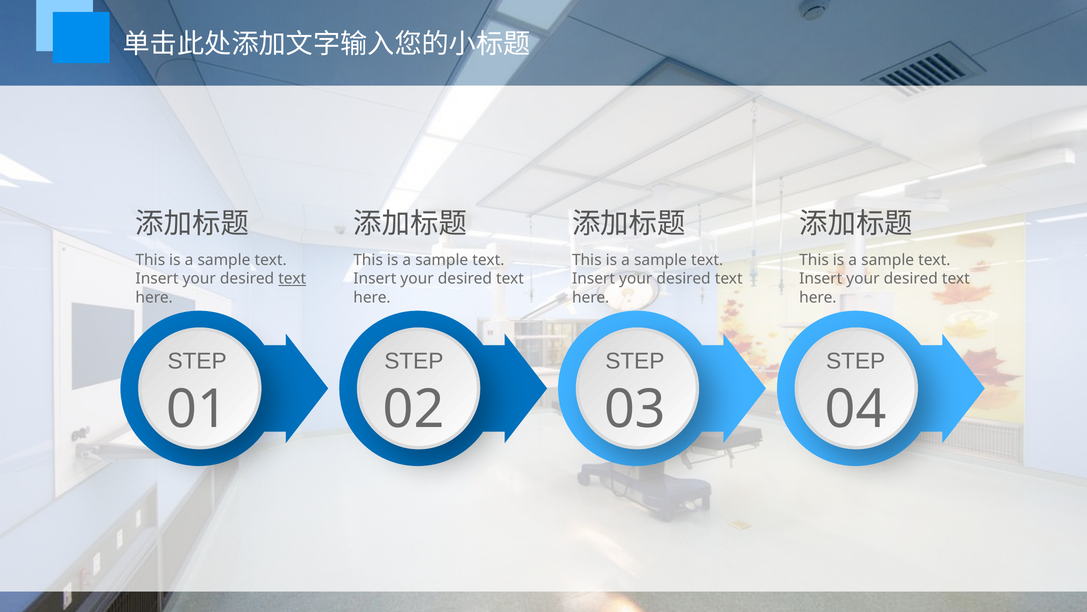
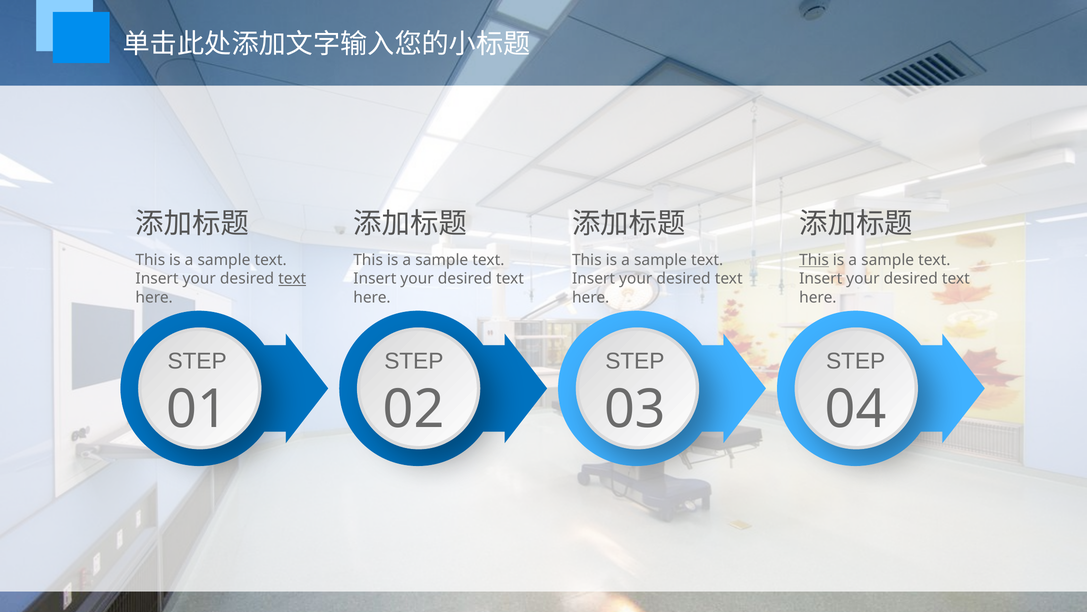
This underline: none -> present (814, 260)
